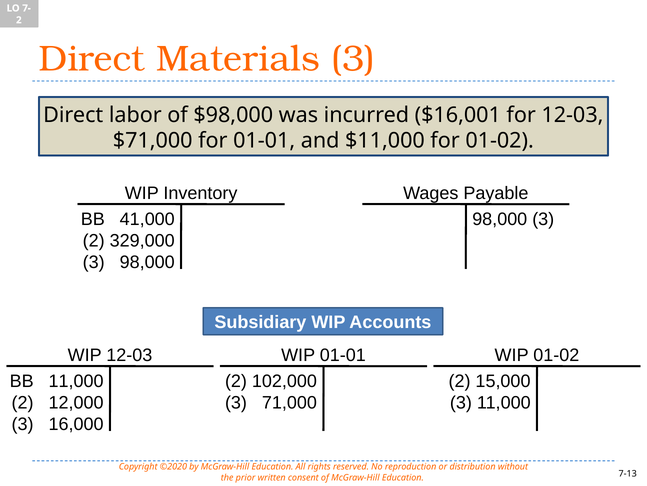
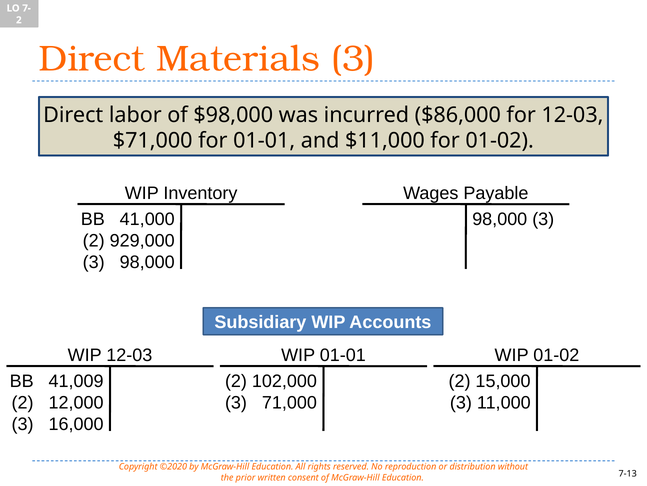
$16,001: $16,001 -> $86,000 (458, 115)
329,000: 329,000 -> 929,000 (142, 241)
BB 11,000: 11,000 -> 41,009 (76, 381)
